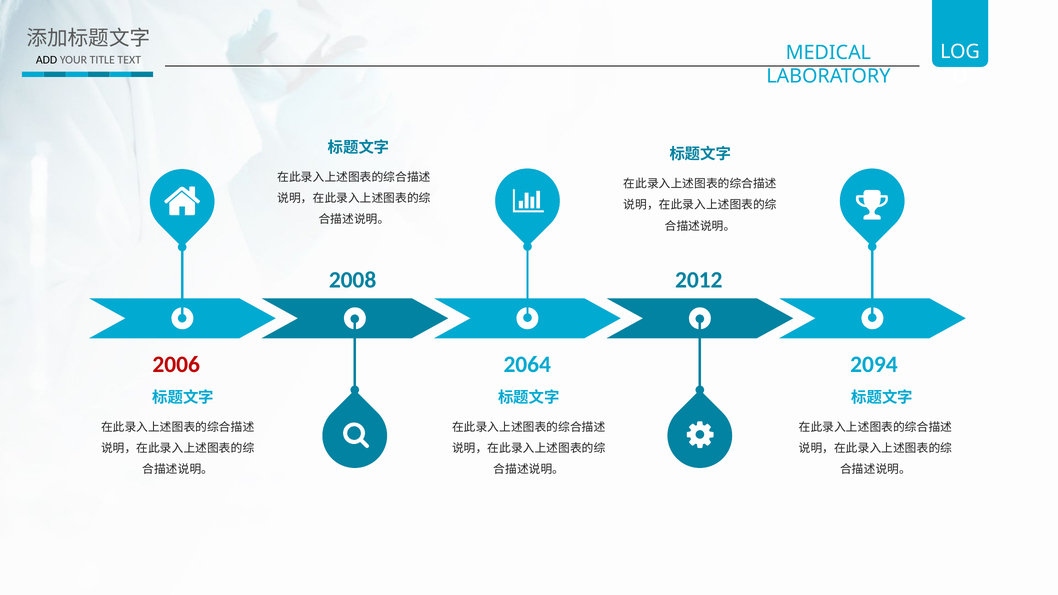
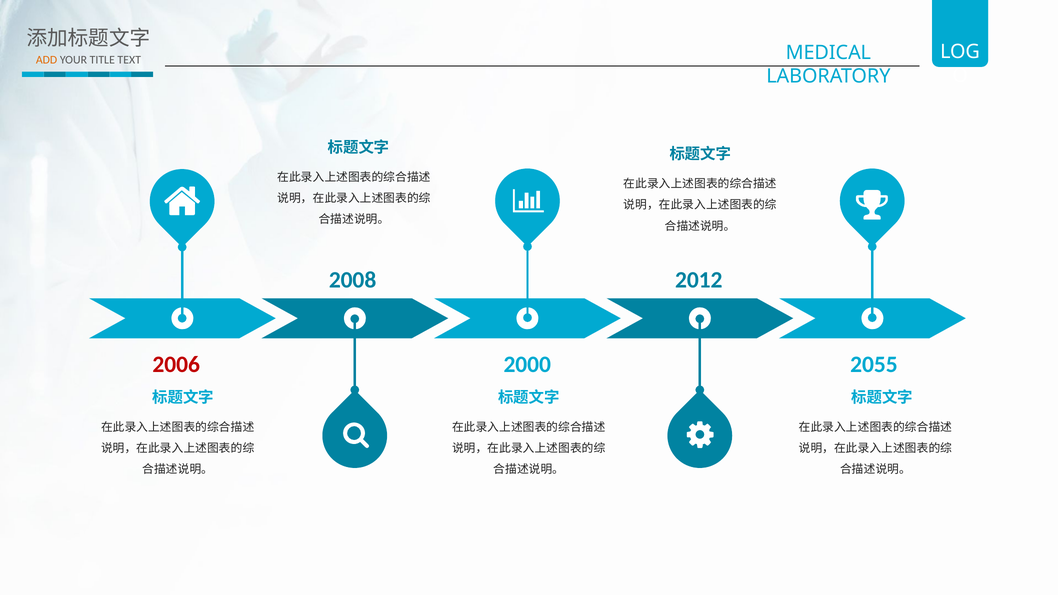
ADD colour: black -> orange (47, 60)
2064: 2064 -> 2000 (527, 364)
2094: 2094 -> 2055 (874, 364)
